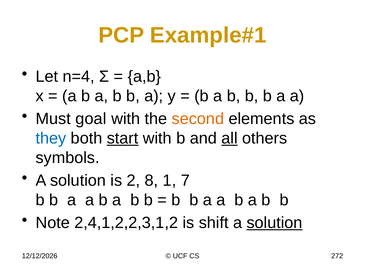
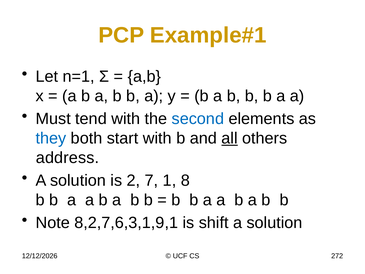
n=4: n=4 -> n=1 (79, 77)
goal: goal -> tend (91, 119)
second colour: orange -> blue (198, 119)
start underline: present -> none (123, 138)
symbols: symbols -> address (68, 158)
8: 8 -> 7 (151, 180)
7: 7 -> 8 (185, 180)
2,4,1,2,2,3,1,2: 2,4,1,2,2,3,1,2 -> 8,2,7,6,3,1,9,1 (126, 223)
solution underline: present -> none (275, 223)
